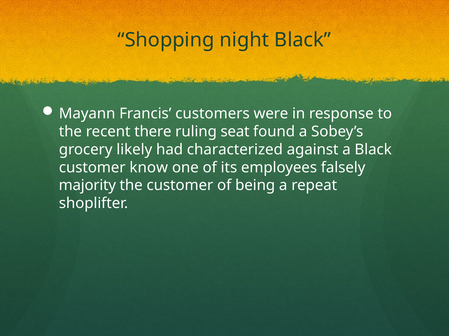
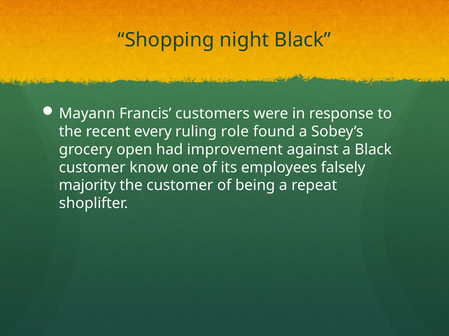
there: there -> every (153, 132)
seat: seat -> role (235, 132)
likely: likely -> open (134, 150)
characterized: characterized -> improvement (235, 150)
